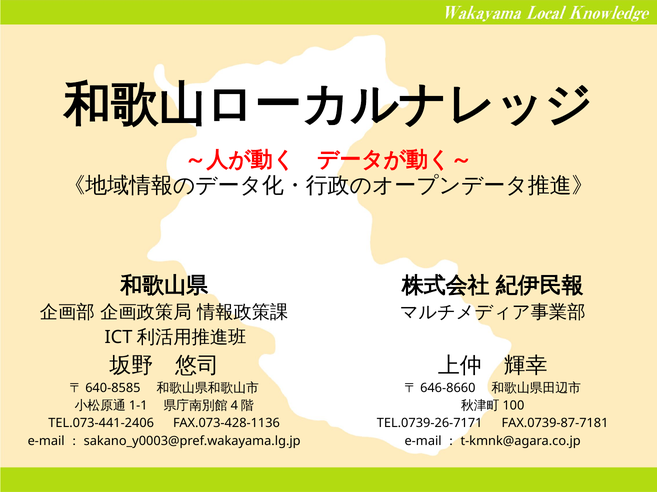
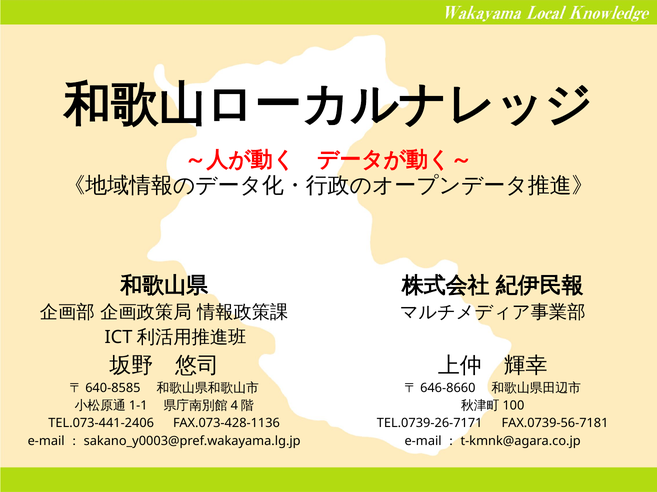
FAX.0739-87-7181: FAX.0739-87-7181 -> FAX.0739-56-7181 (555, 424)
